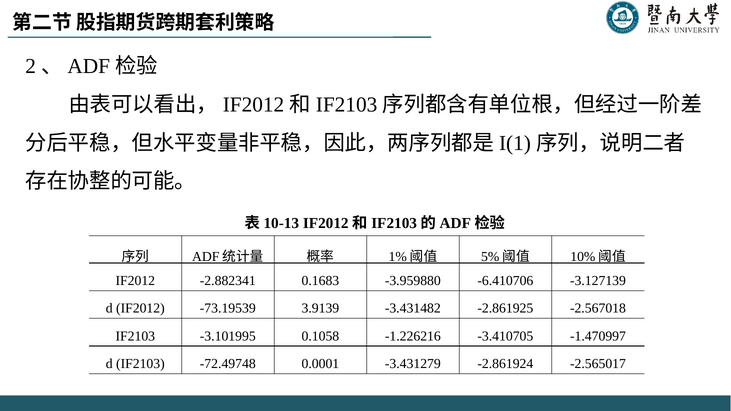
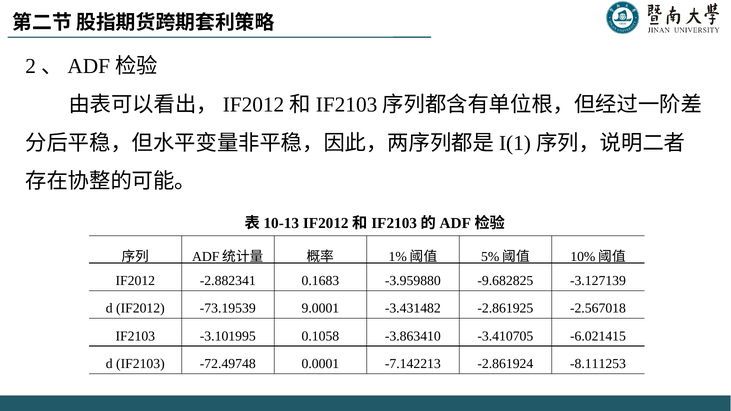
-6.410706: -6.410706 -> -9.682825 (505, 281)
3.9139: 3.9139 -> 9.0001 (320, 309)
-1.226216: -1.226216 -> -3.863410 (413, 336)
-1.470997: -1.470997 -> -6.021415 (598, 336)
-3.431279: -3.431279 -> -7.142213 (413, 364)
-2.565017: -2.565017 -> -8.111253 (598, 364)
